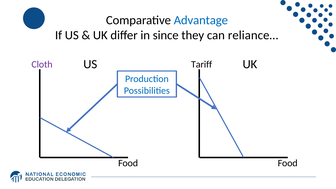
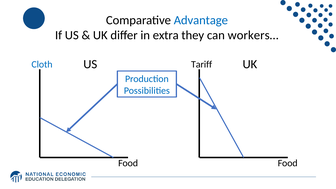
since: since -> extra (166, 35)
reliance…: reliance… -> workers… (253, 35)
Cloth colour: purple -> blue (42, 64)
